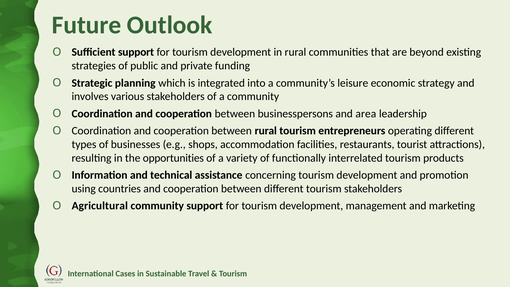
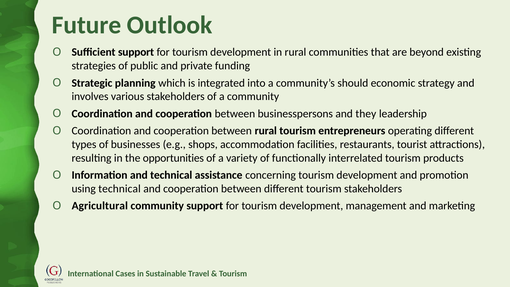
leisure: leisure -> should (353, 83)
area: area -> they (366, 114)
using countries: countries -> technical (119, 189)
